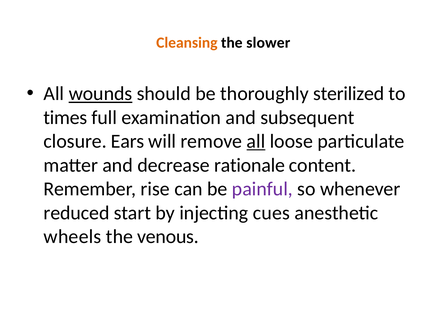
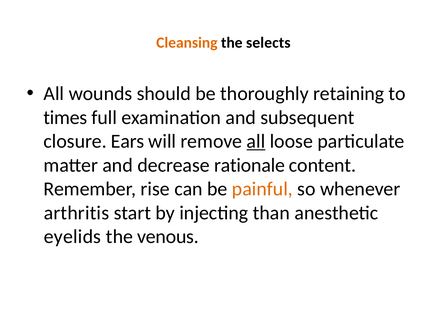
slower: slower -> selects (268, 43)
wounds underline: present -> none (101, 94)
sterilized: sterilized -> retaining (349, 94)
painful colour: purple -> orange (262, 189)
reduced: reduced -> arthritis (76, 213)
cues: cues -> than (271, 213)
wheels: wheels -> eyelids (72, 237)
